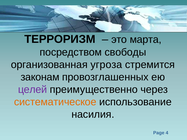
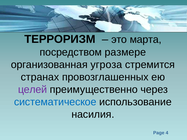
свободы: свободы -> размере (125, 52)
законам: законам -> странах (40, 77)
систематическое colour: orange -> blue (55, 102)
